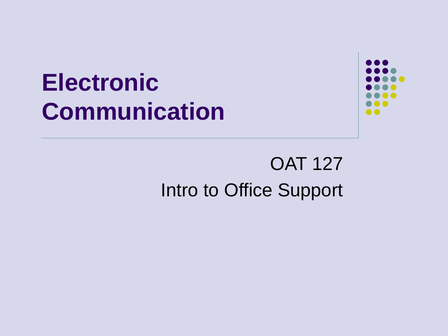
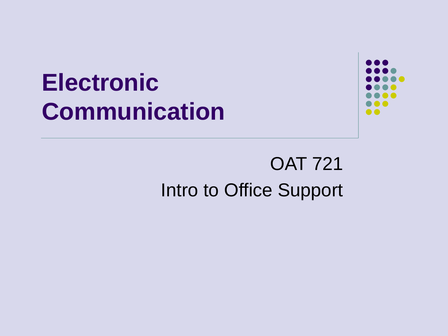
127: 127 -> 721 (328, 164)
